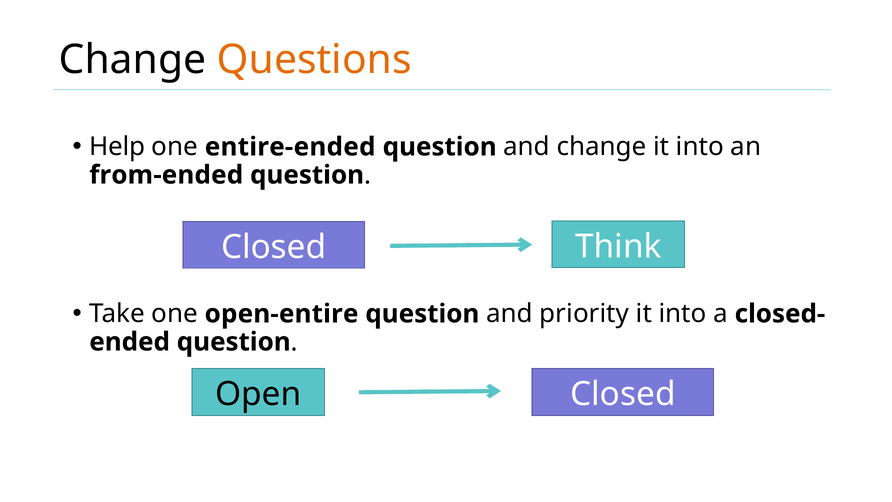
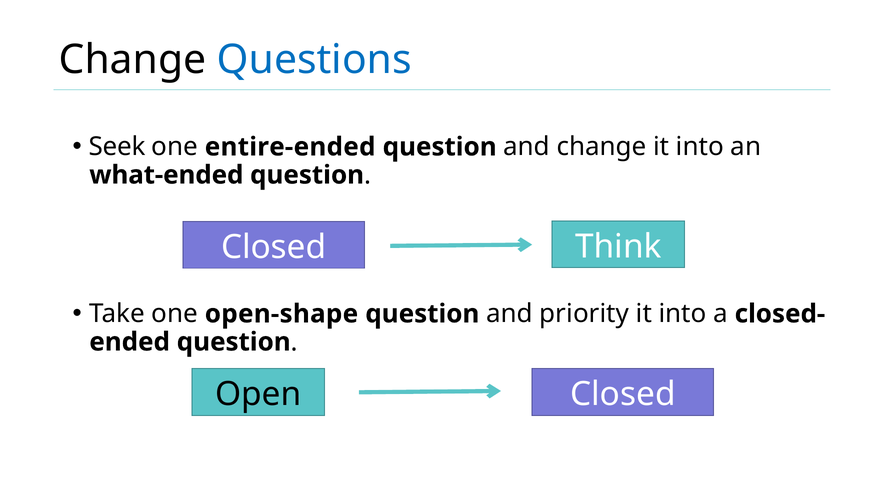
Questions colour: orange -> blue (314, 60)
Help: Help -> Seek (117, 147)
from-ended: from-ended -> what-ended (166, 175)
open-entire: open-entire -> open-shape (281, 314)
